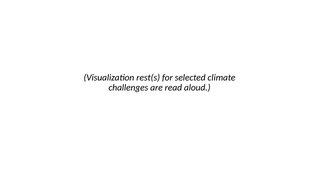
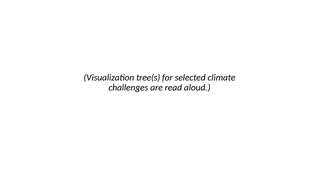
rest(s: rest(s -> tree(s (148, 78)
